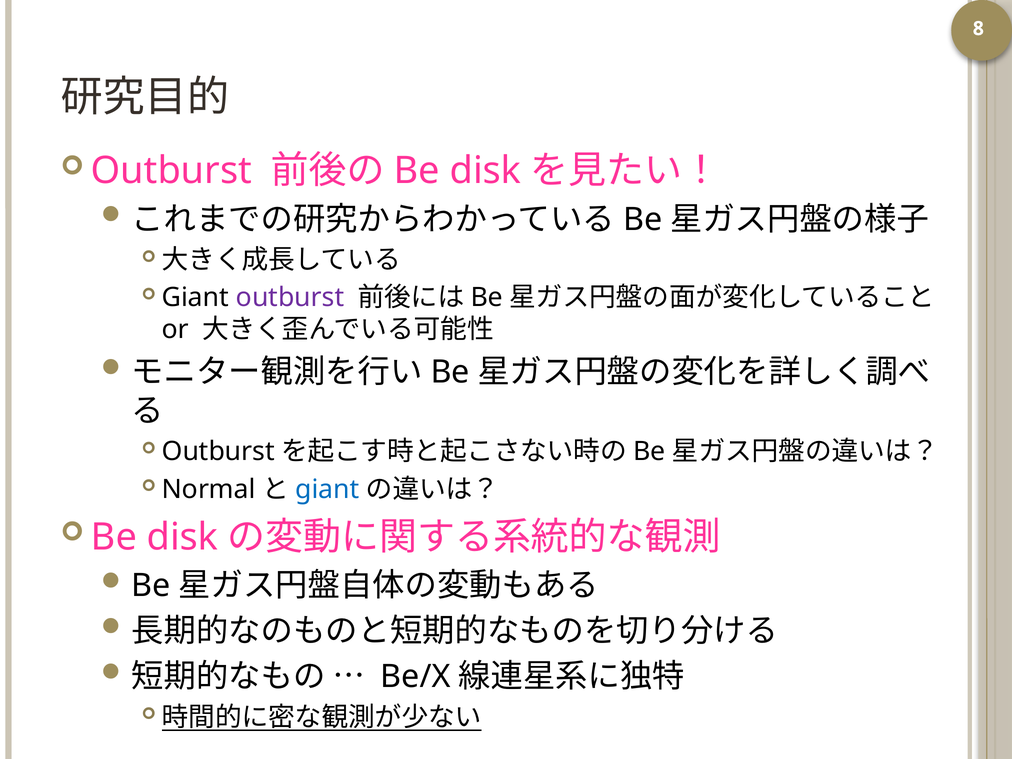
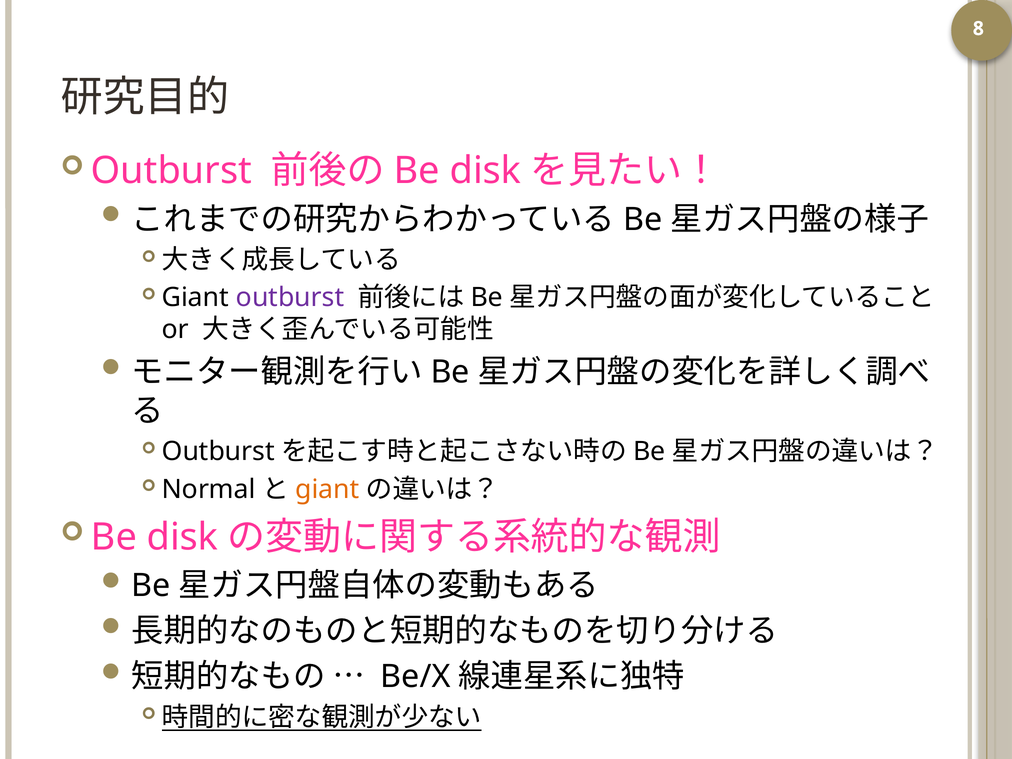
giant colour: blue -> orange (327, 489)
